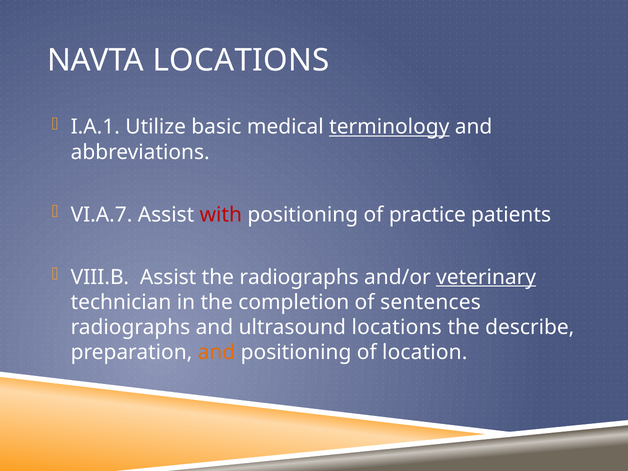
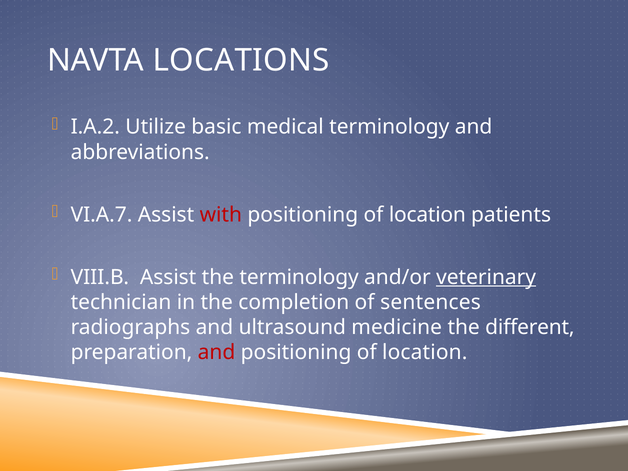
I.A.1: I.A.1 -> I.A.2 (95, 127)
terminology underline: present -> none (389, 127)
practice: practice -> location (427, 215)
the radiographs: radiographs -> terminology (299, 277)
ultrasound locations: locations -> medicine (397, 327)
describe: describe -> different (530, 327)
and colour: orange -> red (216, 352)
